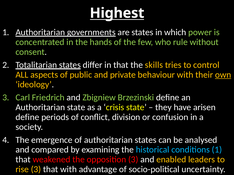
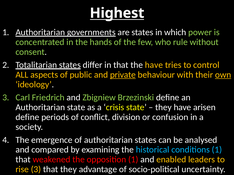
the skills: skills -> have (154, 65)
private underline: none -> present (123, 75)
opposition 3: 3 -> 1 (133, 160)
that with: with -> they (69, 170)
